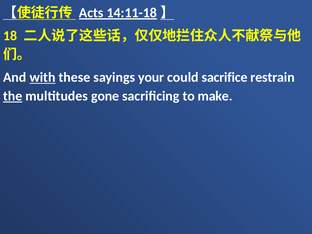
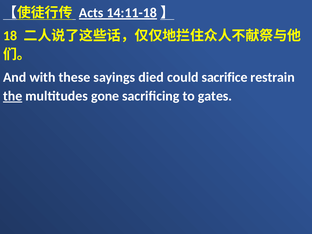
with underline: present -> none (42, 77)
your: your -> died (151, 77)
make: make -> gates (215, 96)
